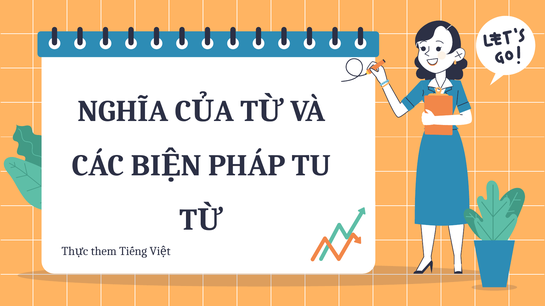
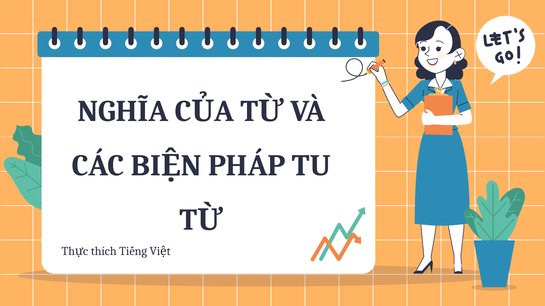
them: them -> thích (104, 252)
